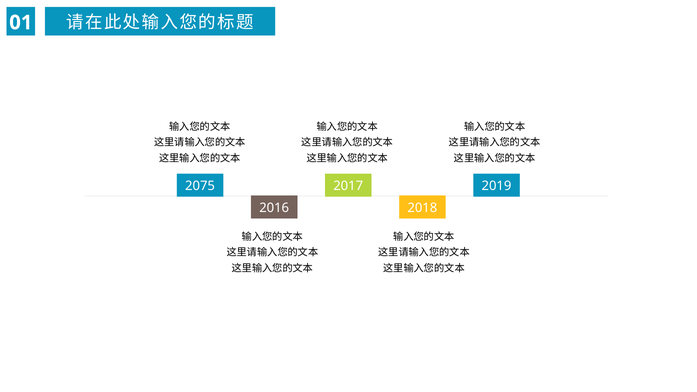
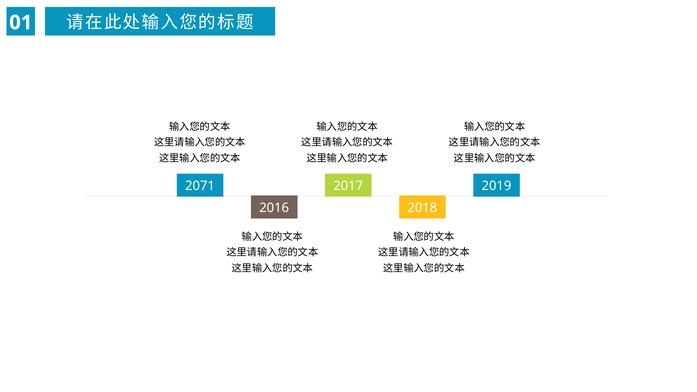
2075: 2075 -> 2071 (200, 186)
